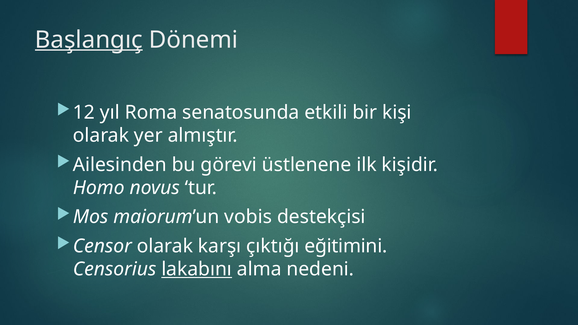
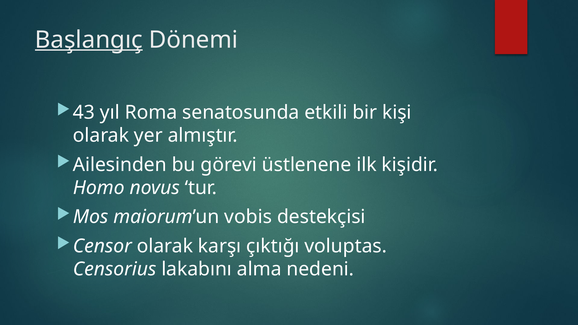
12: 12 -> 43 (84, 112)
eğitimini: eğitimini -> voluptas (346, 246)
lakabını underline: present -> none (197, 269)
